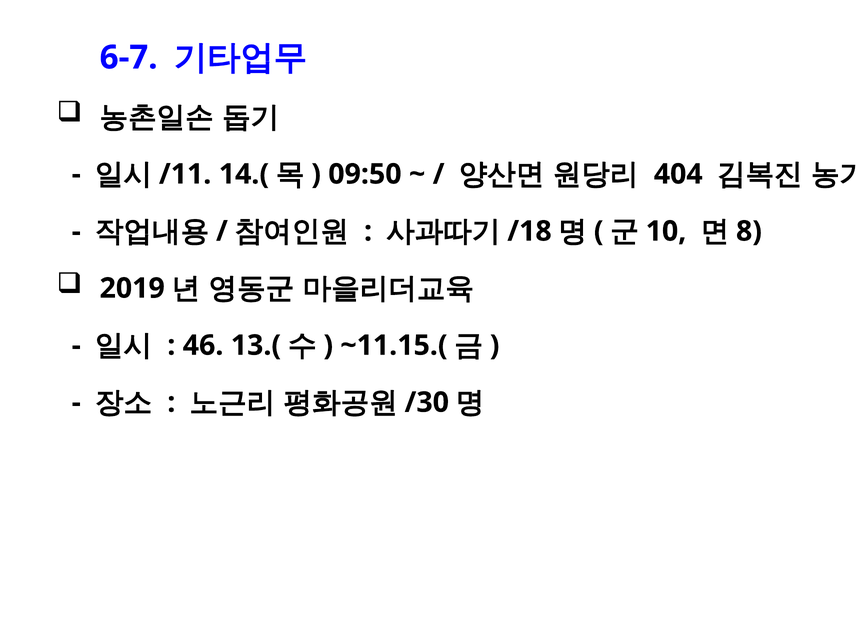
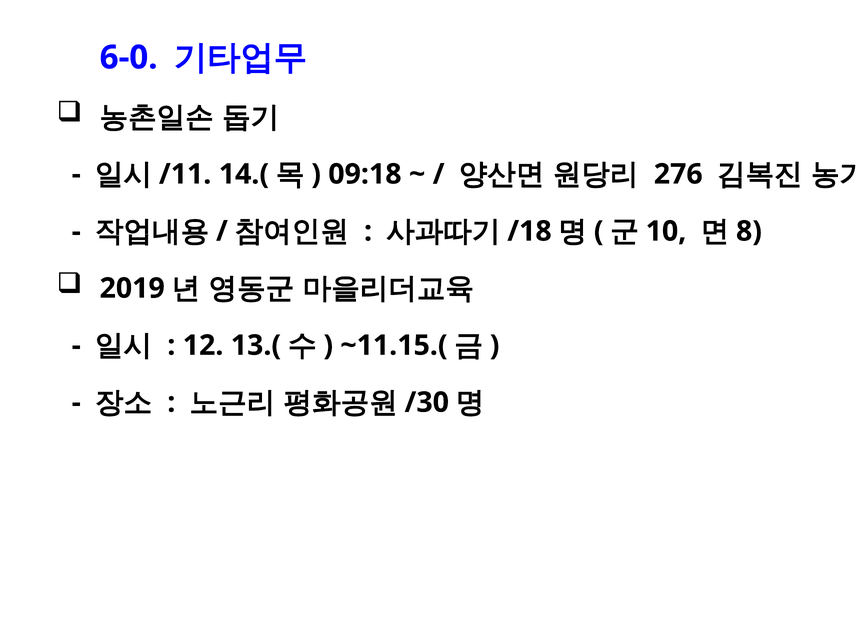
6-7: 6-7 -> 6-0 (129, 58)
09:50: 09:50 -> 09:18 (365, 174)
404: 404 -> 276 (678, 174)
46: 46 -> 12 (203, 345)
